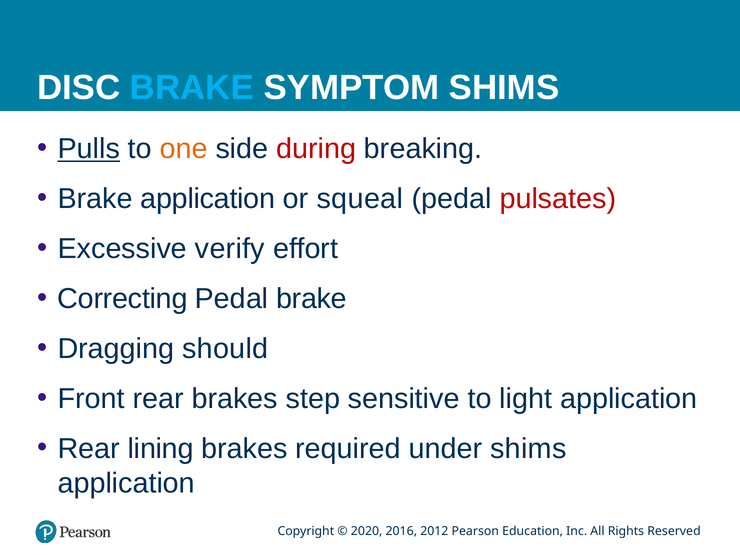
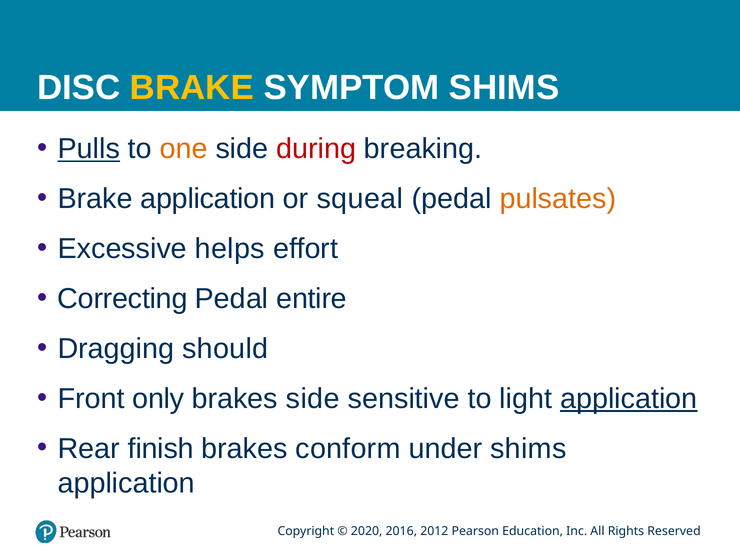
BRAKE colour: light blue -> yellow (192, 88)
pulsates colour: red -> orange (558, 199)
verify: verify -> helps (230, 249)
Pedal brake: brake -> entire (312, 299)
Front rear: rear -> only (158, 399)
brakes step: step -> side (313, 399)
application underline: none -> present (629, 399)
lining: lining -> finish (161, 449)
required: required -> conform (348, 449)
